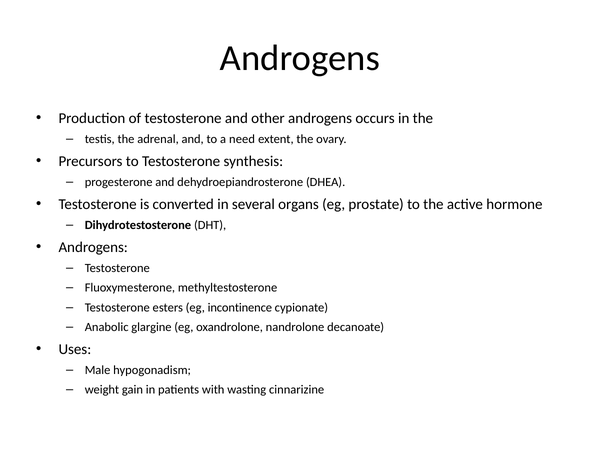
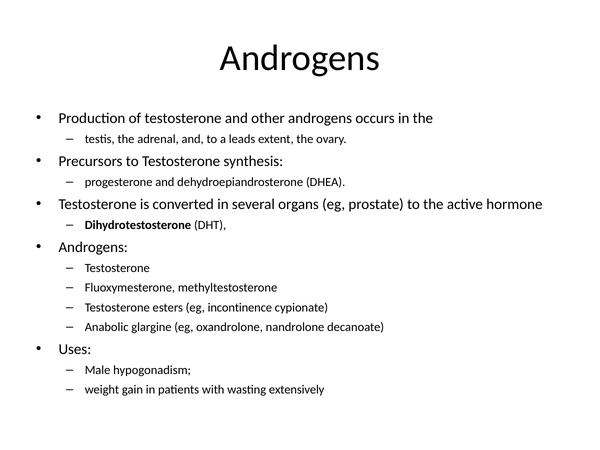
need: need -> leads (242, 139)
cinnarizine: cinnarizine -> extensively (297, 390)
